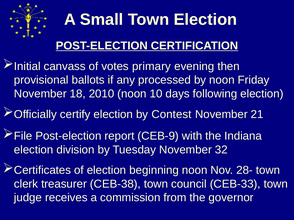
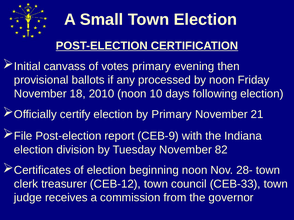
by Contest: Contest -> Primary (172, 115)
32: 32 -> 82 (221, 150)
CEB-38: CEB-38 -> CEB-12 (115, 184)
